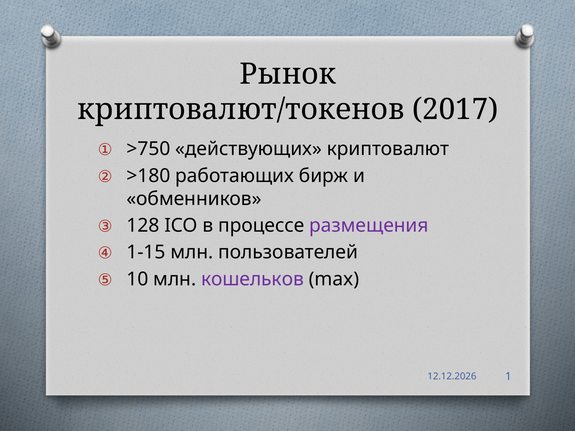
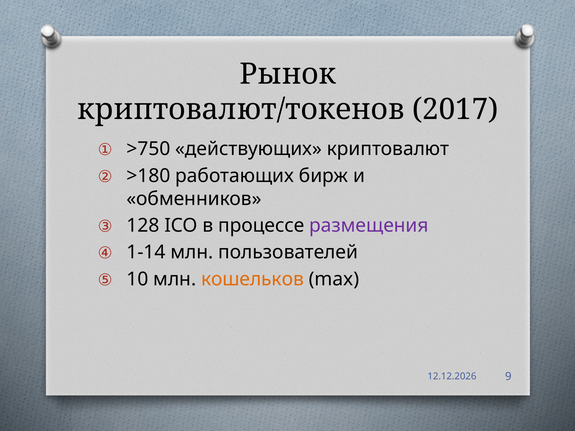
1-15: 1-15 -> 1-14 (146, 252)
кошельков colour: purple -> orange (253, 279)
1: 1 -> 9 (508, 377)
